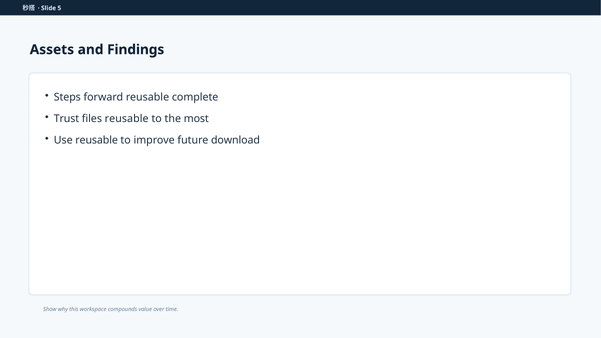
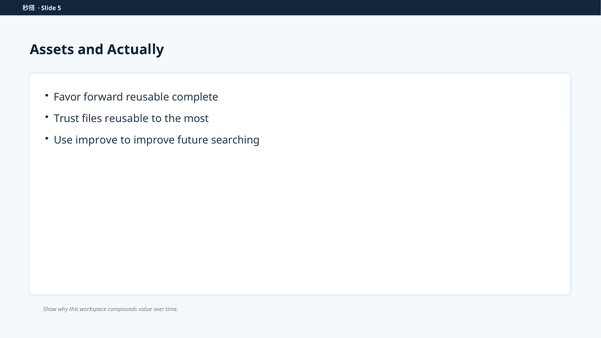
Findings: Findings -> Actually (136, 50)
Steps: Steps -> Favor (67, 97)
Use reusable: reusable -> improve (97, 140)
download: download -> searching (235, 140)
